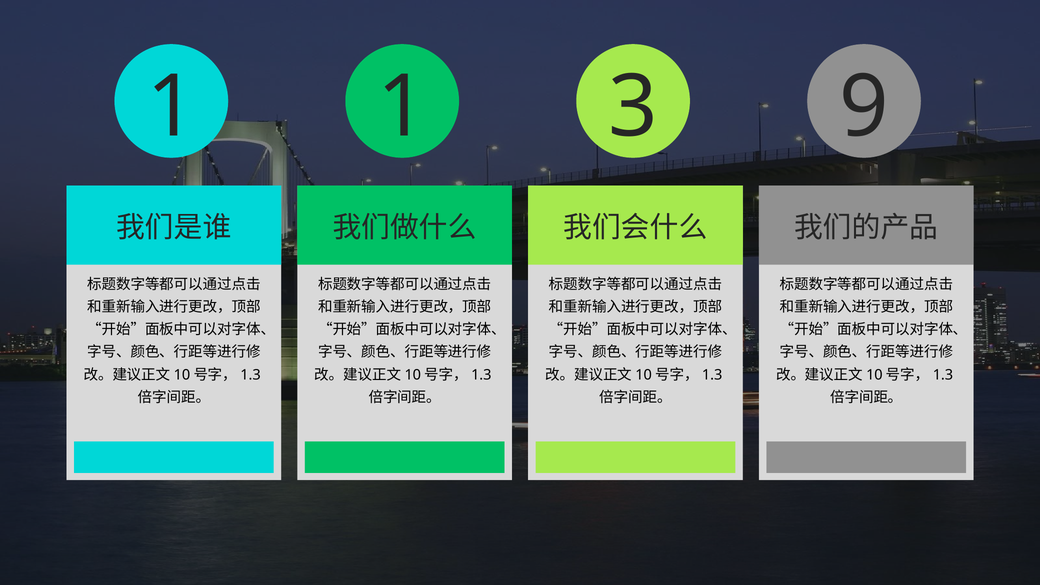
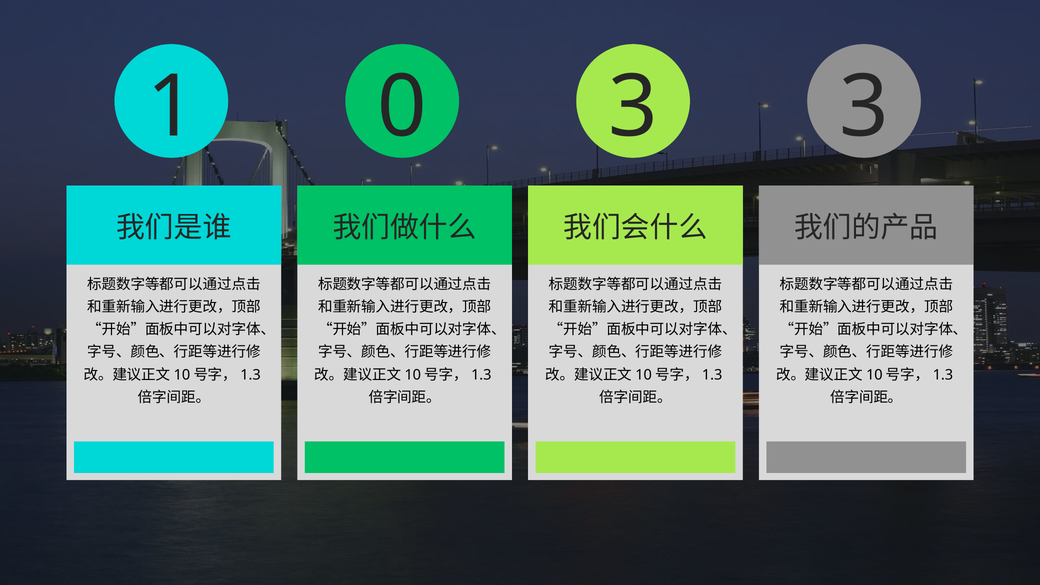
1 1: 1 -> 0 (402, 107)
3 9: 9 -> 3 (864, 107)
